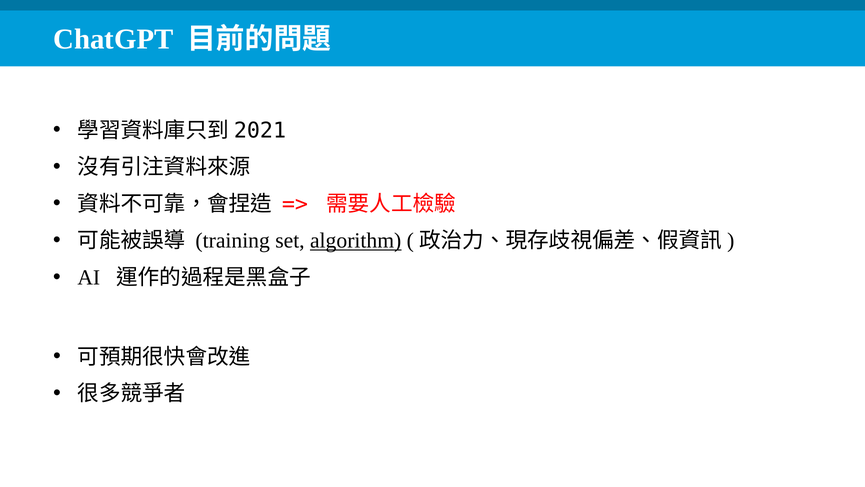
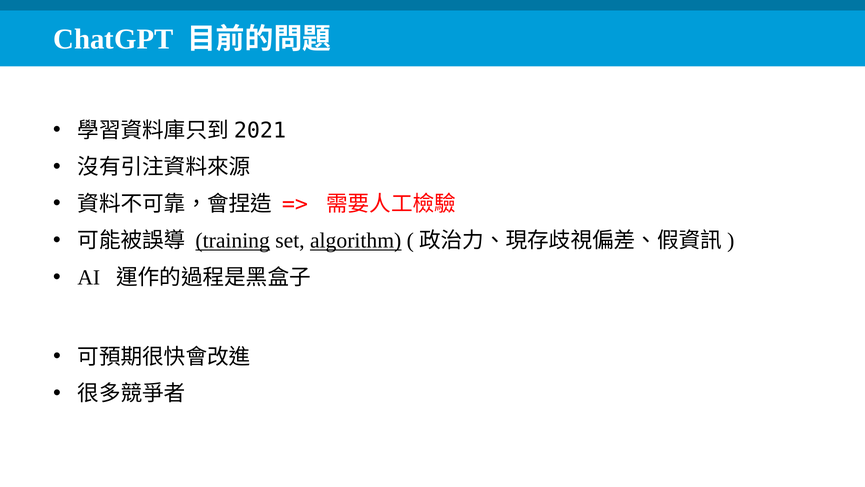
training underline: none -> present (233, 241)
